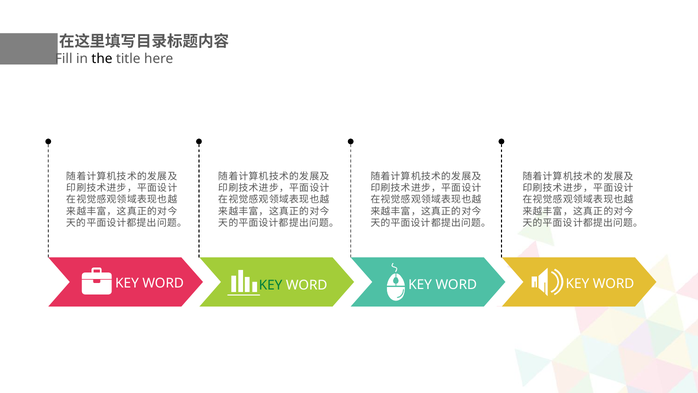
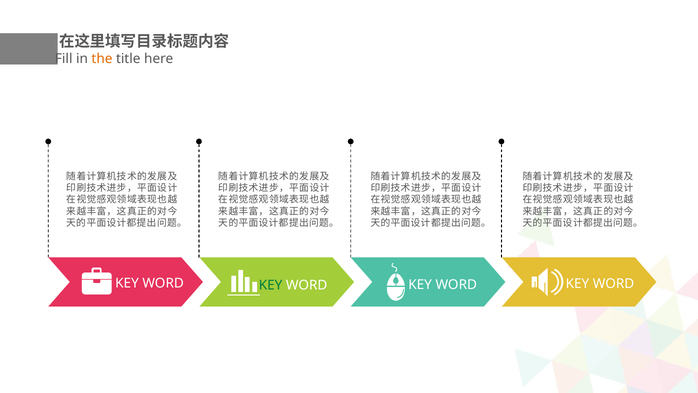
the colour: black -> orange (102, 59)
